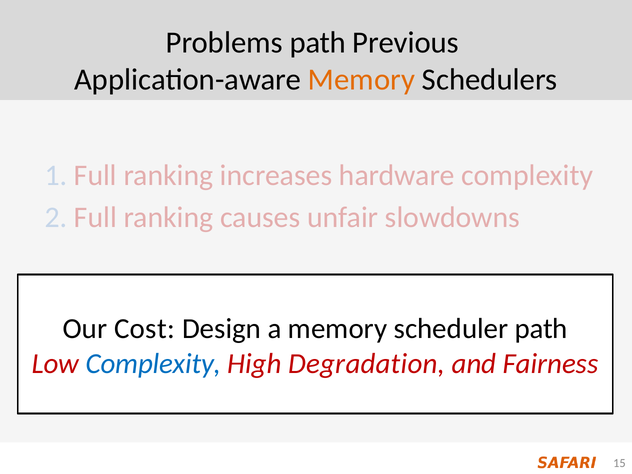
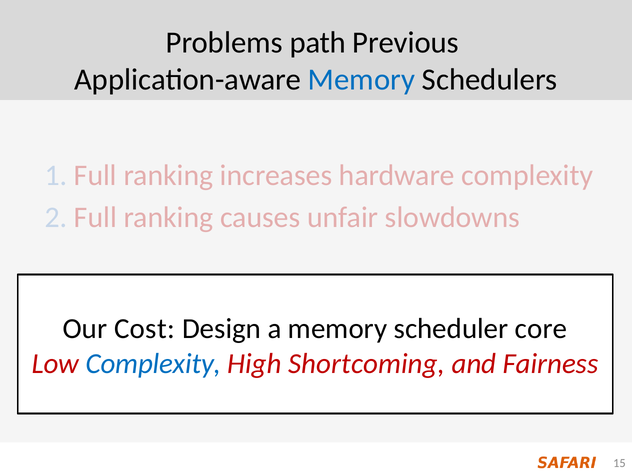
Memory colour: orange -> blue (361, 80)
scheduler path: path -> core (541, 329)
Degradation: Degradation -> Shortcoming (367, 363)
